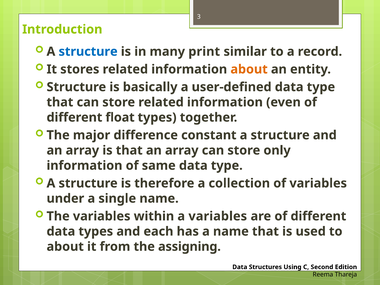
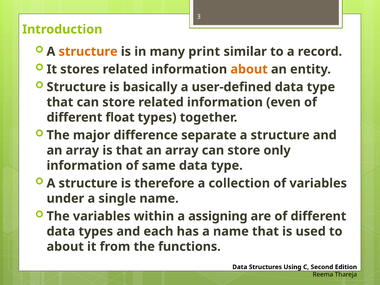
structure colour: blue -> orange (88, 52)
constant: constant -> separate (209, 135)
a variables: variables -> assigning (218, 216)
assigning: assigning -> functions (189, 247)
